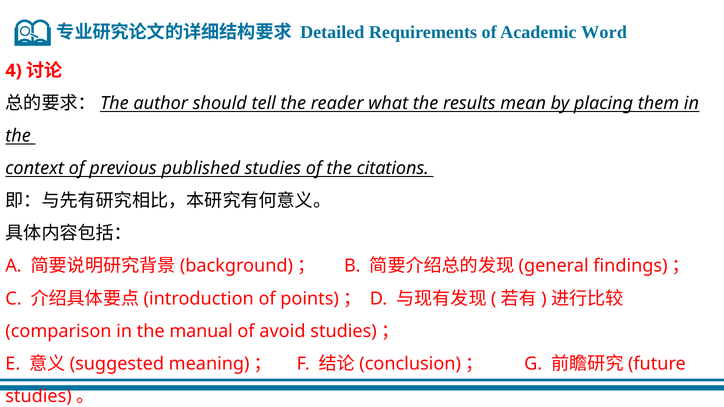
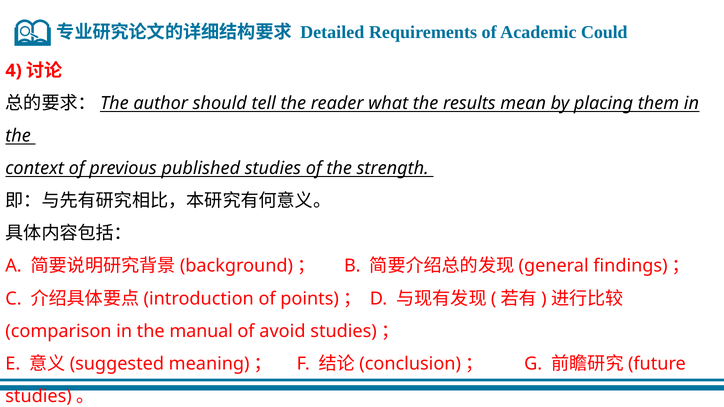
Word: Word -> Could (604, 32)
citations: citations -> strength (393, 168)
